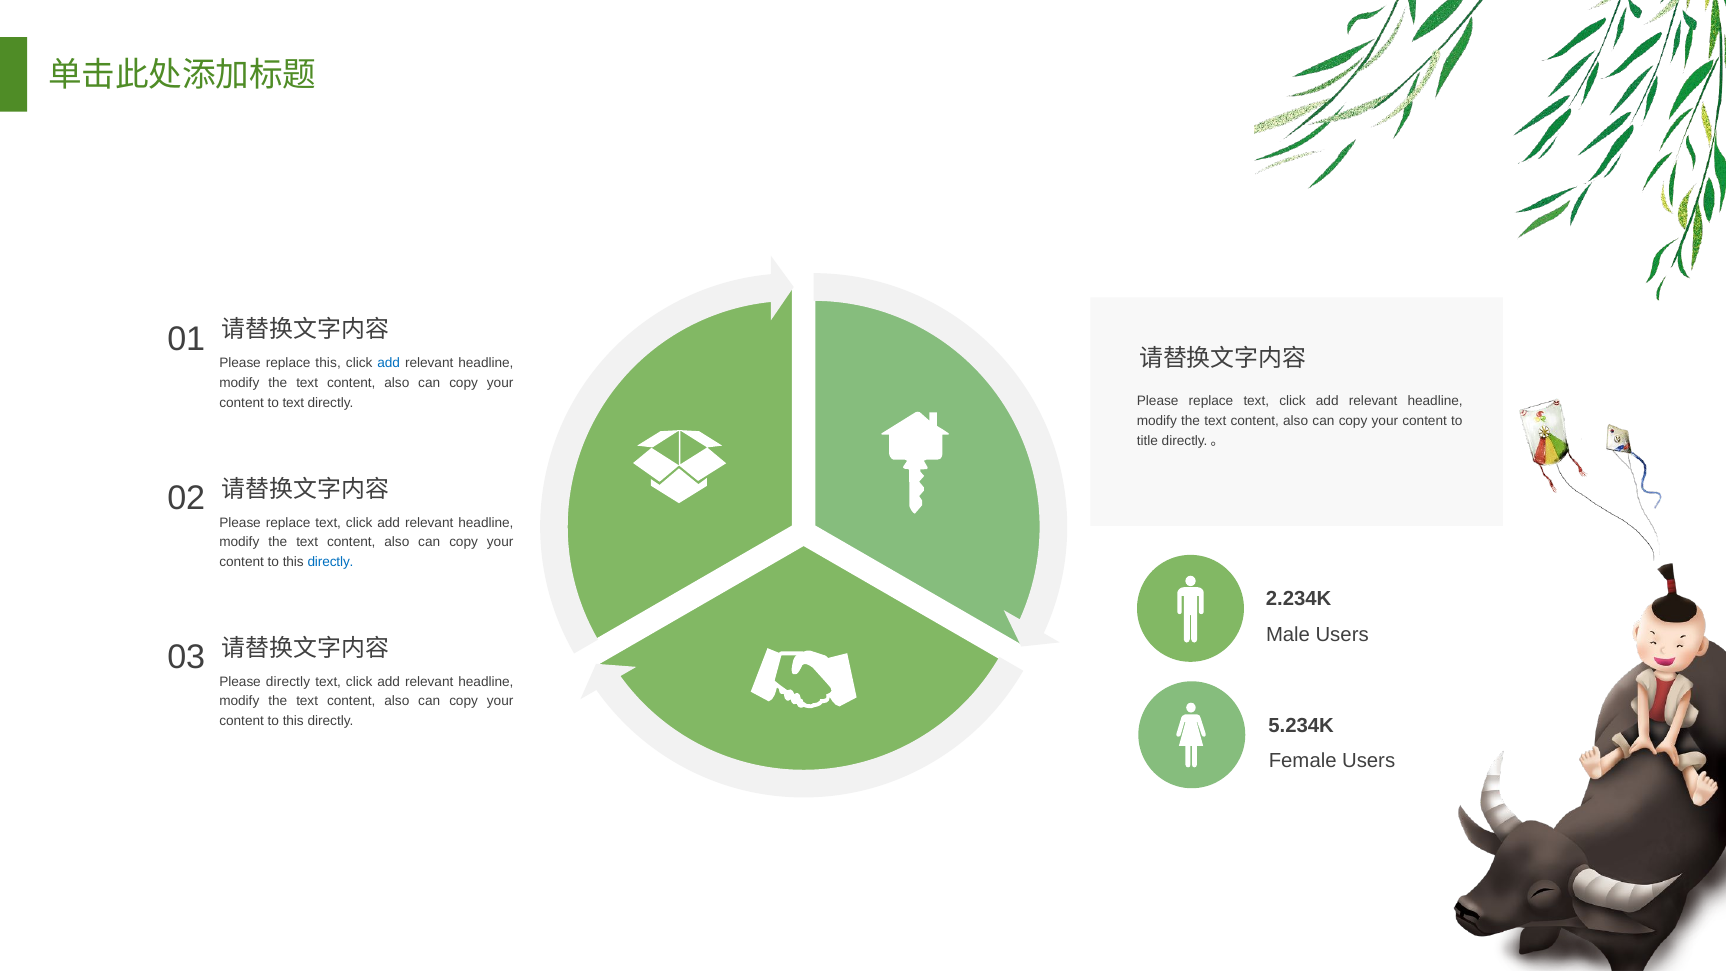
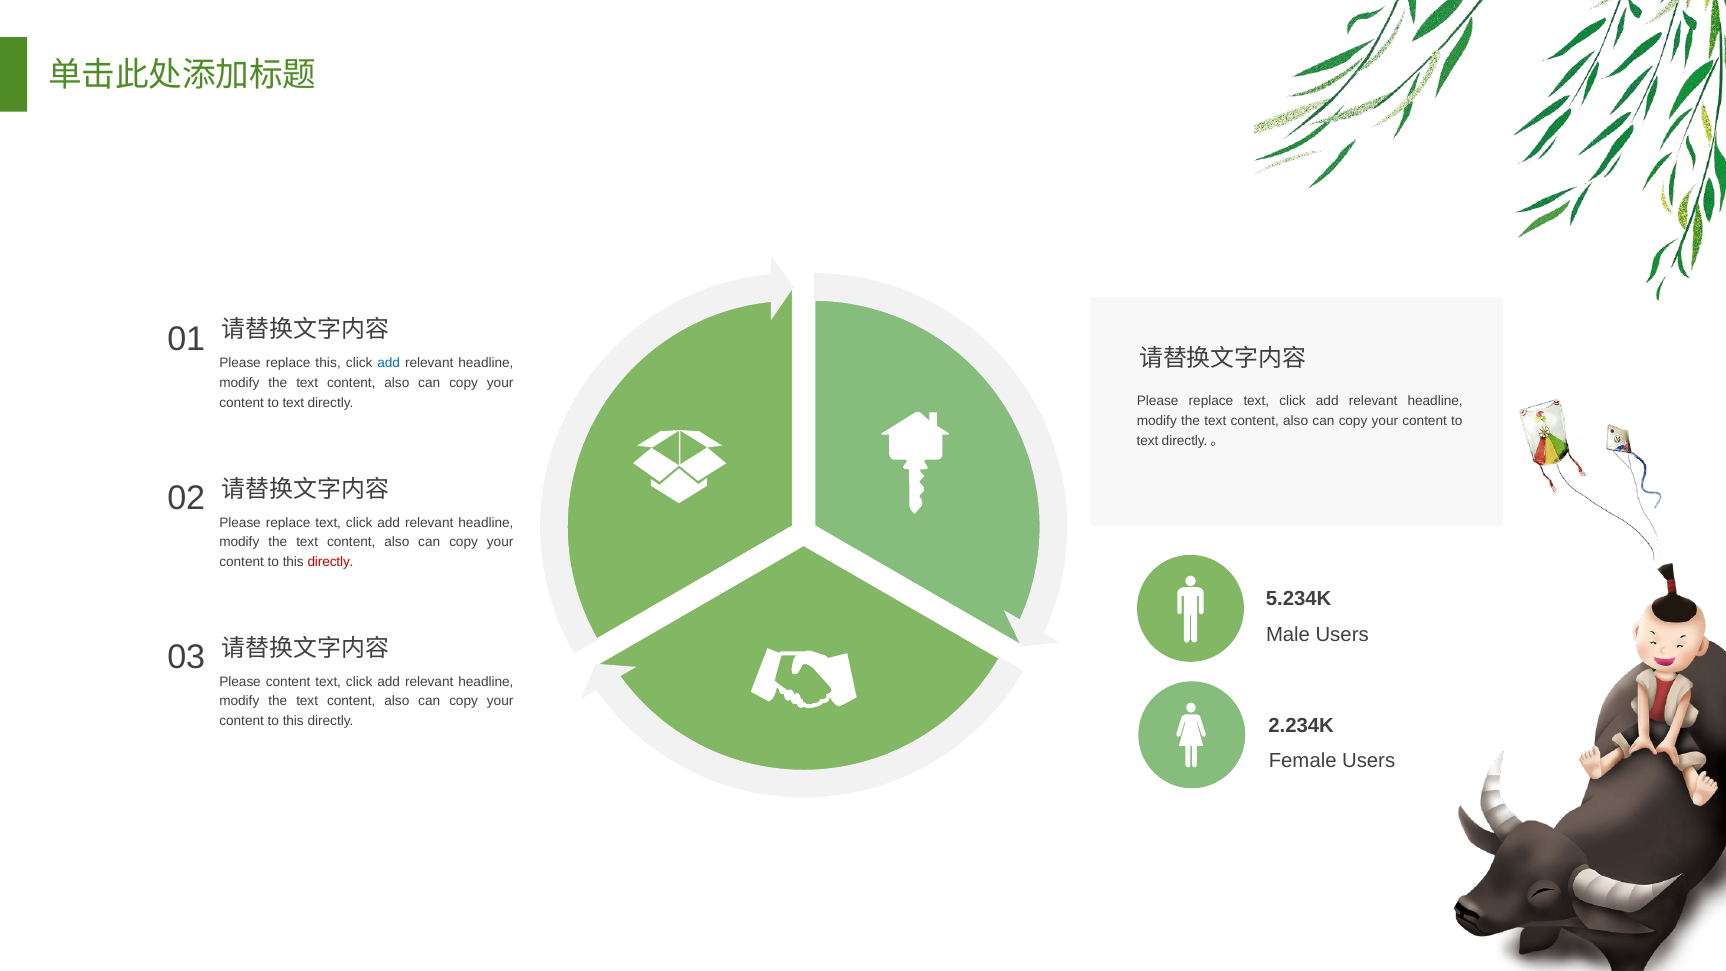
title: title -> text (1147, 441)
directly colour: blue -> red (331, 562)
2.234K: 2.234K -> 5.234K (1299, 599)
Please directly: directly -> content (288, 682)
5.234K: 5.234K -> 2.234K (1301, 726)
